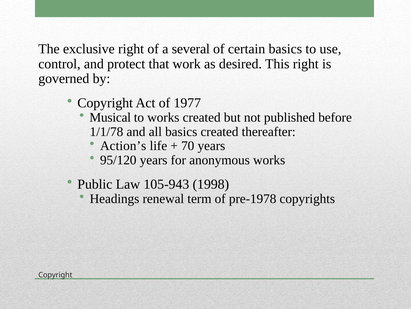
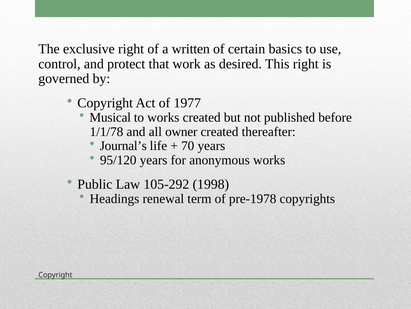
several: several -> written (191, 49)
all basics: basics -> owner (181, 131)
Action’s: Action’s -> Journal’s (123, 146)
105-943: 105-943 -> 105-292 (166, 184)
